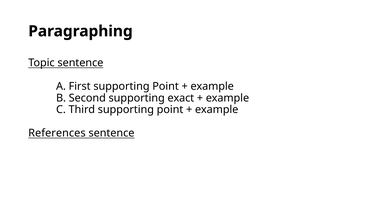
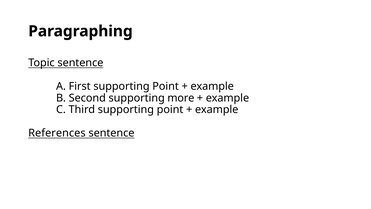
exact: exact -> more (181, 98)
